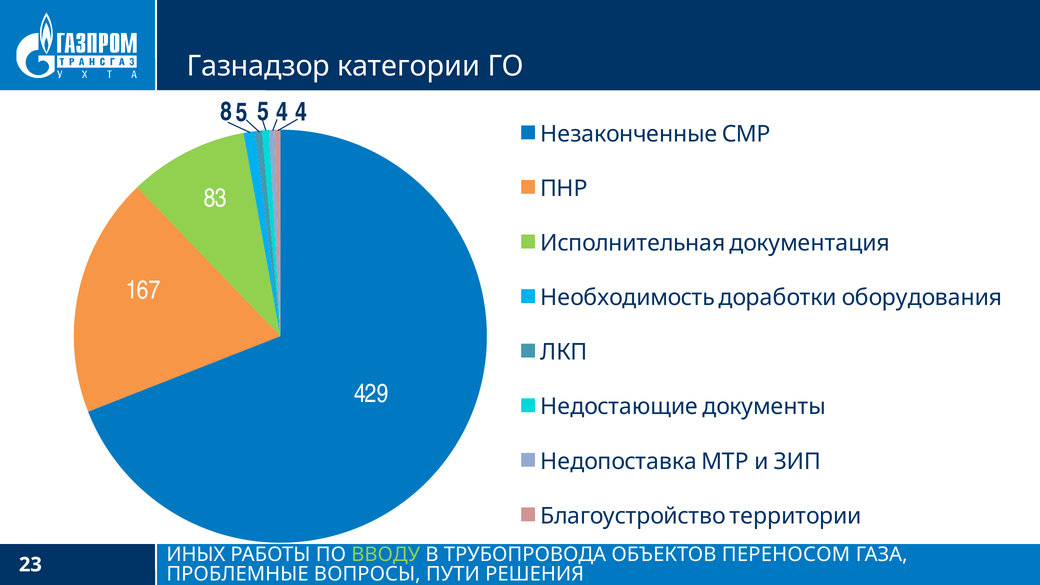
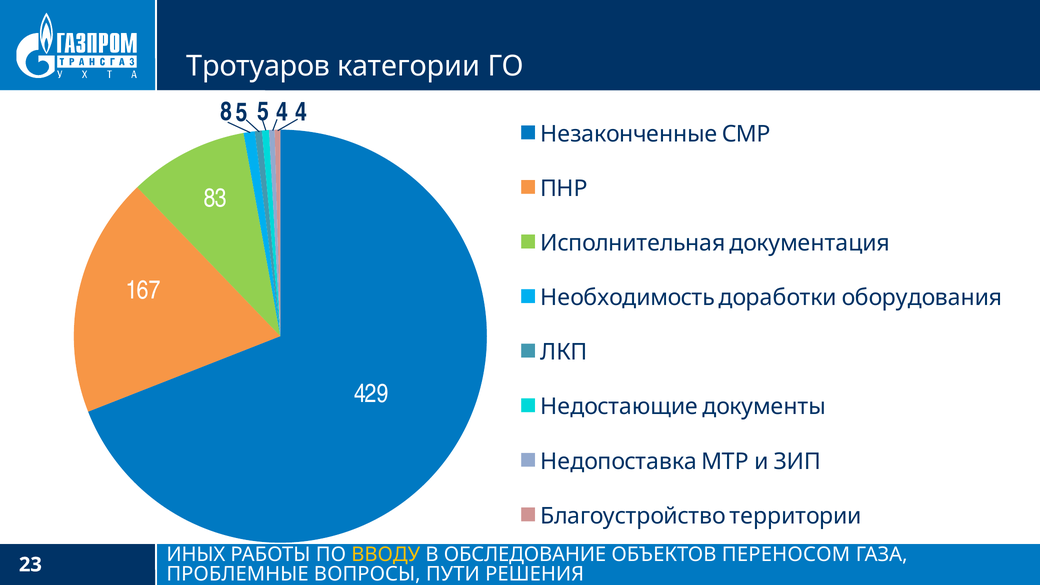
Газнадзор: Газнадзор -> Тротуаров (258, 66)
ВВОДУ colour: light green -> yellow (386, 555)
ТРУБОПРОВОДА: ТРУБОПРОВОДА -> ОБСЛЕДОВАНИЕ (525, 555)
